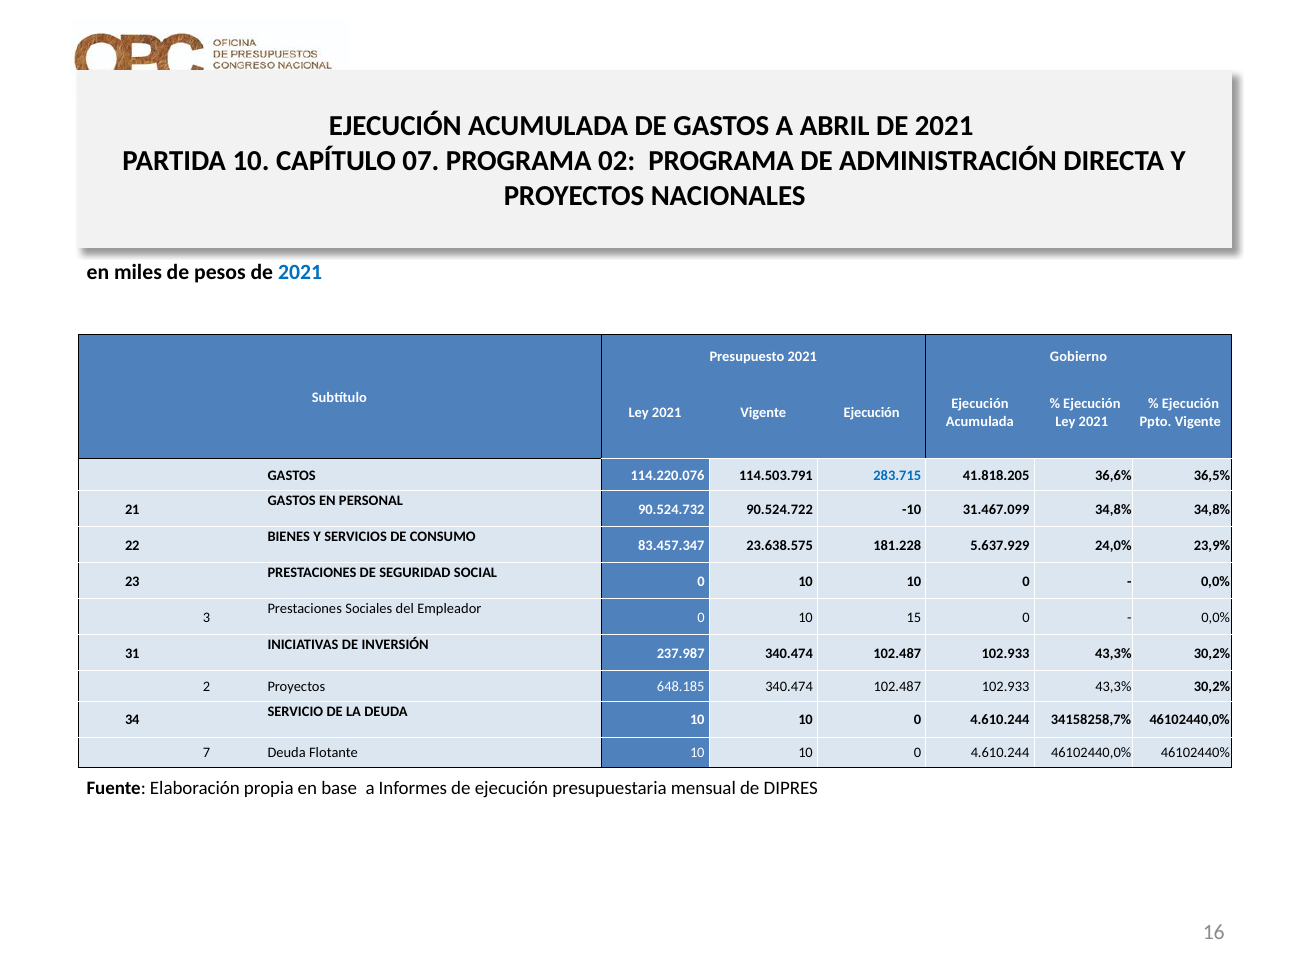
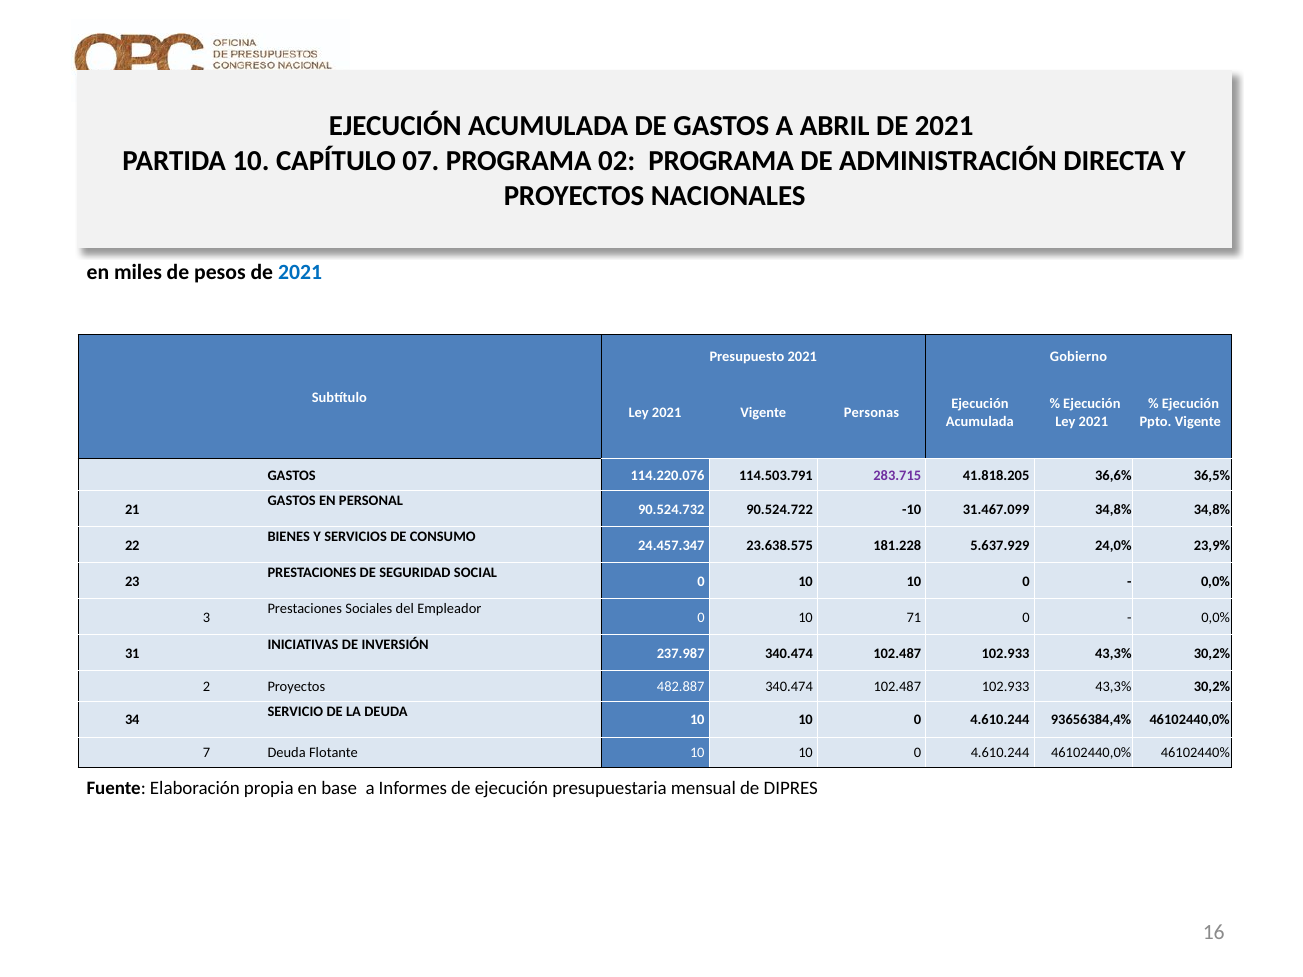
Vigente Ejecución: Ejecución -> Personas (872, 413)
283.715 colour: blue -> purple (897, 476)
83.457.347: 83.457.347 -> 24.457.347 (671, 546)
15: 15 -> 71 (914, 618)
648.185: 648.185 -> 482.887 (681, 687)
34158258,7%: 34158258,7% -> 93656384,4% (1091, 720)
